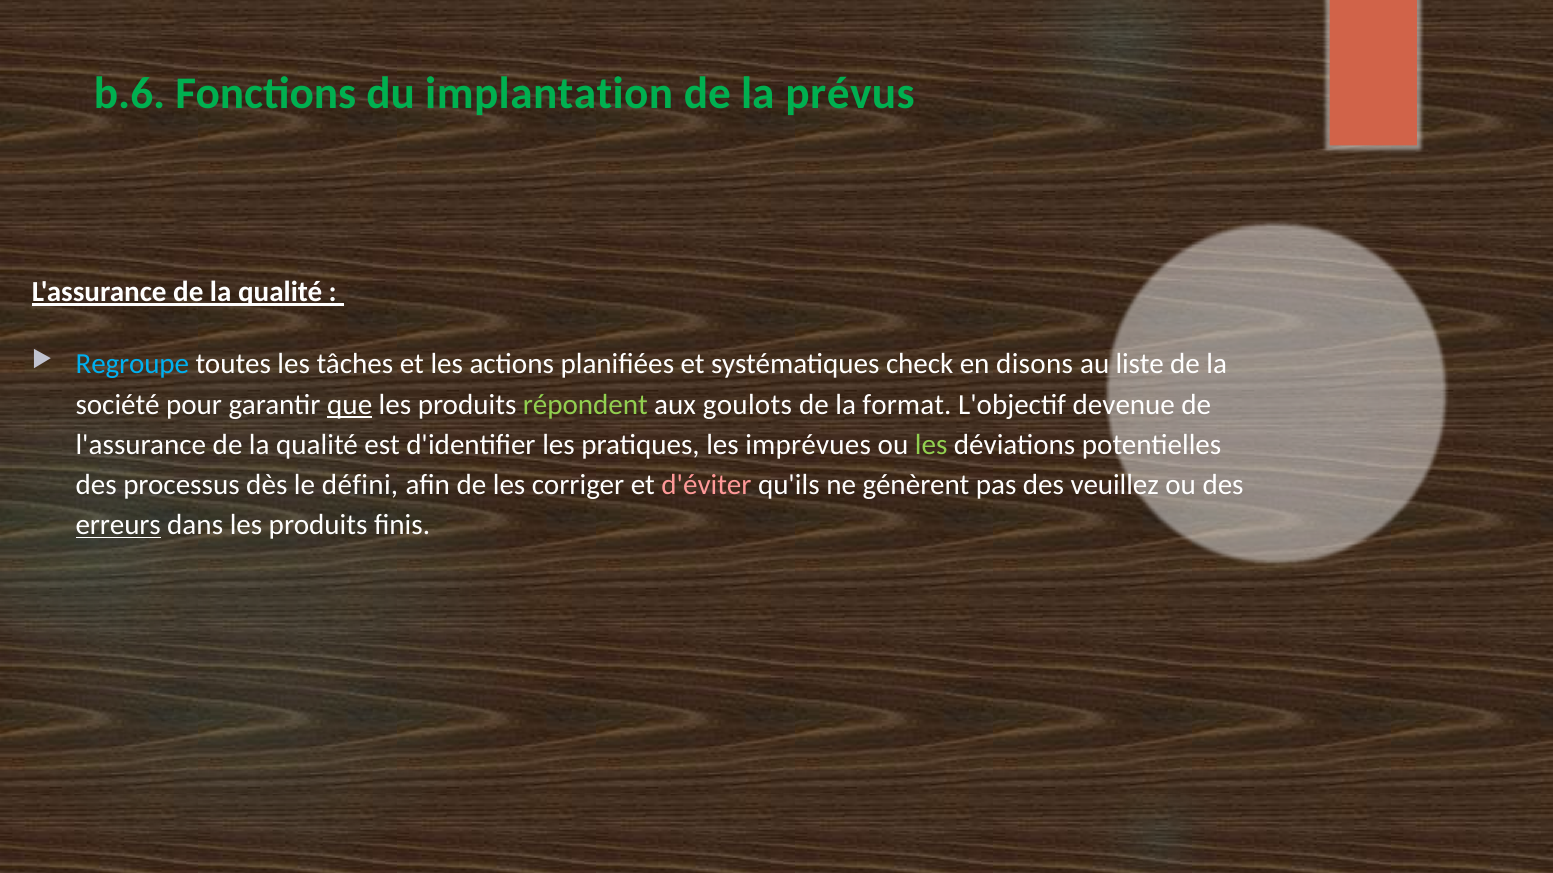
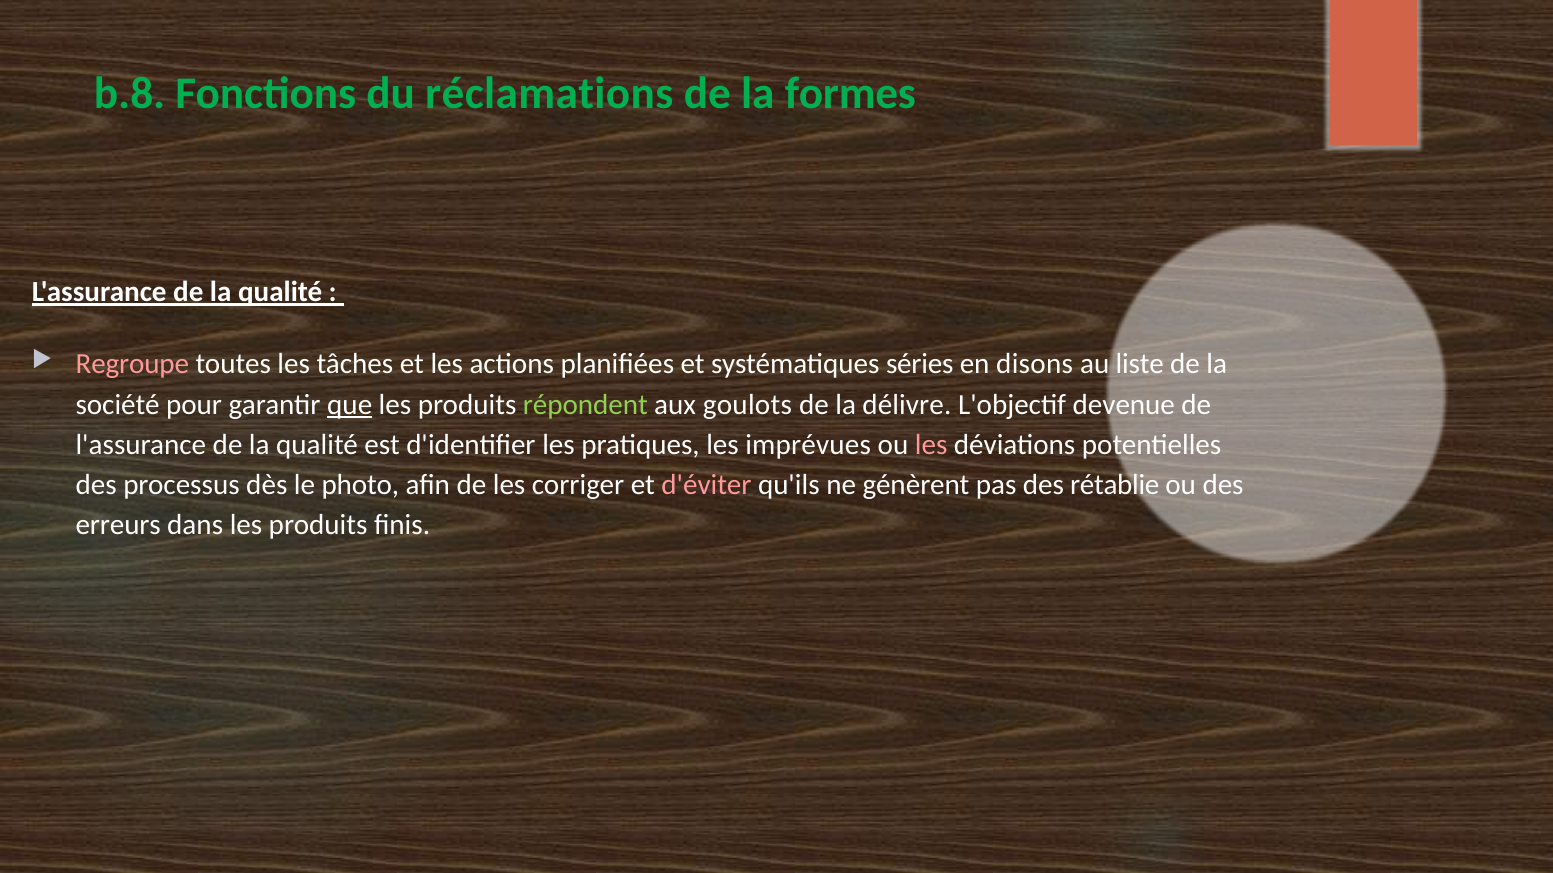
b.6: b.6 -> b.8 (130, 94)
implantation: implantation -> réclamations (549, 94)
prévus: prévus -> formes (850, 94)
Regroupe colour: light blue -> pink (132, 365)
check: check -> séries (920, 365)
format: format -> délivre (907, 405)
les colour: light green -> pink (931, 445)
défini: défini -> photo (360, 485)
veuillez: veuillez -> rétablie (1115, 485)
erreurs underline: present -> none (118, 525)
